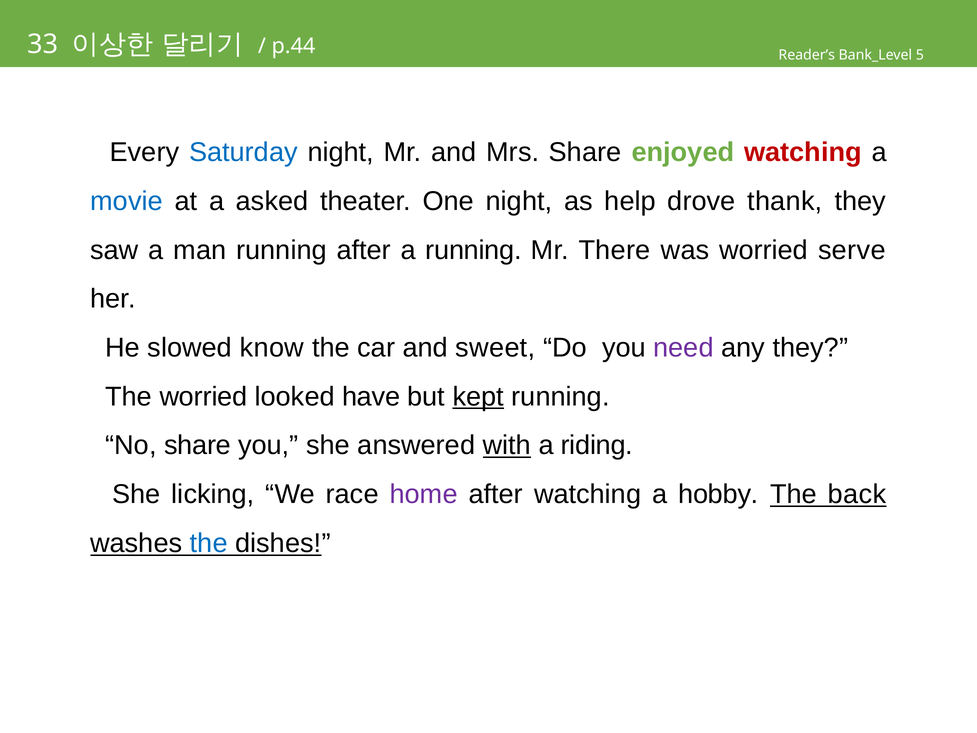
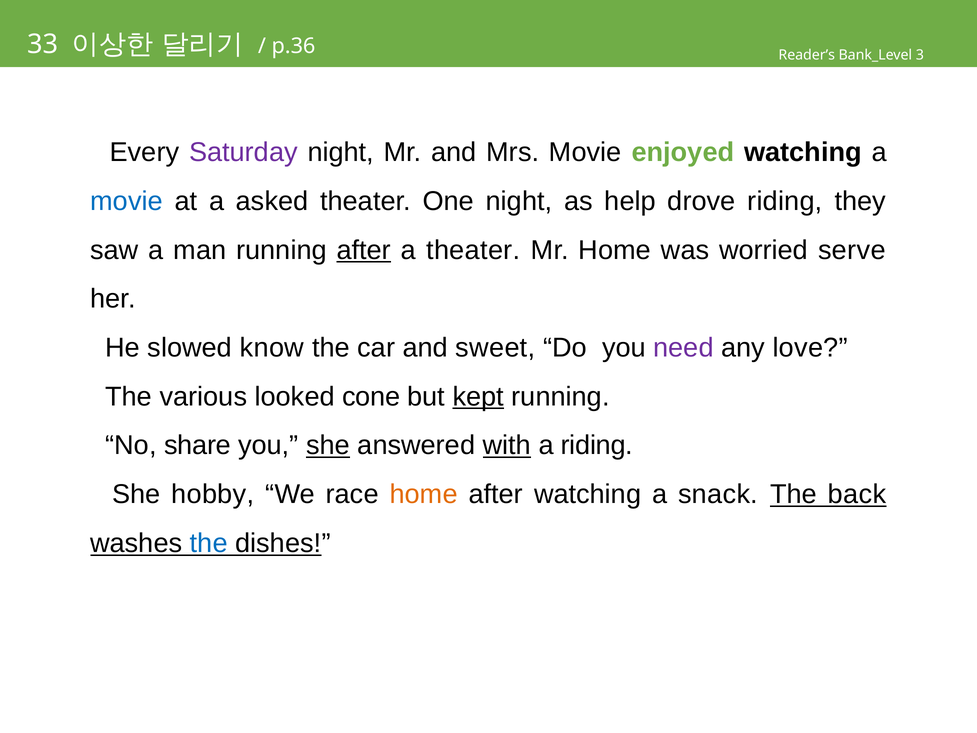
p.44: p.44 -> p.36 (293, 46)
5: 5 -> 3 (920, 55)
Saturday colour: blue -> purple (243, 152)
Mrs Share: Share -> Movie (585, 152)
watching colour: red -> black (803, 152)
drove thank: thank -> riding (785, 201)
after underline: none -> present (364, 250)
a running: running -> theater (473, 250)
Mr There: There -> Home (615, 250)
any they: they -> love (810, 348)
The worried: worried -> various (203, 397)
have: have -> cone (371, 397)
she underline: none -> present (328, 445)
licking: licking -> hobby (213, 494)
home colour: purple -> orange (424, 494)
hobby: hobby -> snack (718, 494)
